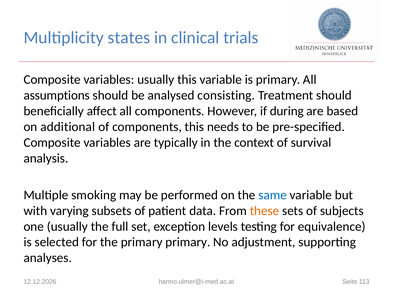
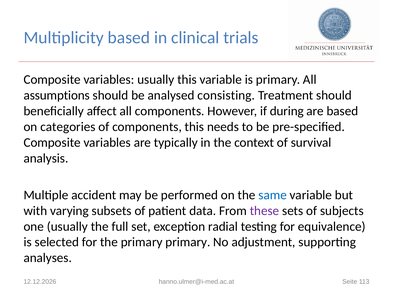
Multiplicity states: states -> based (129, 38)
additional: additional -> categories (68, 127)
smoking: smoking -> accident (94, 195)
these colour: orange -> purple (265, 211)
levels: levels -> radial (223, 226)
